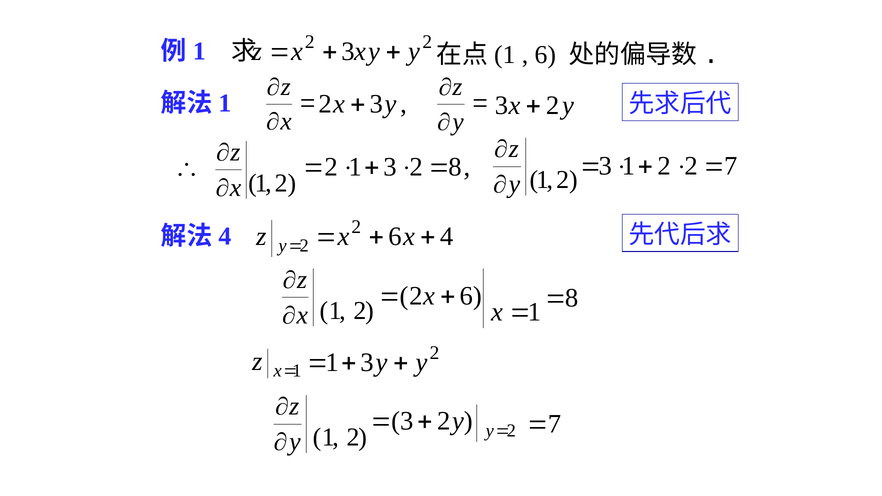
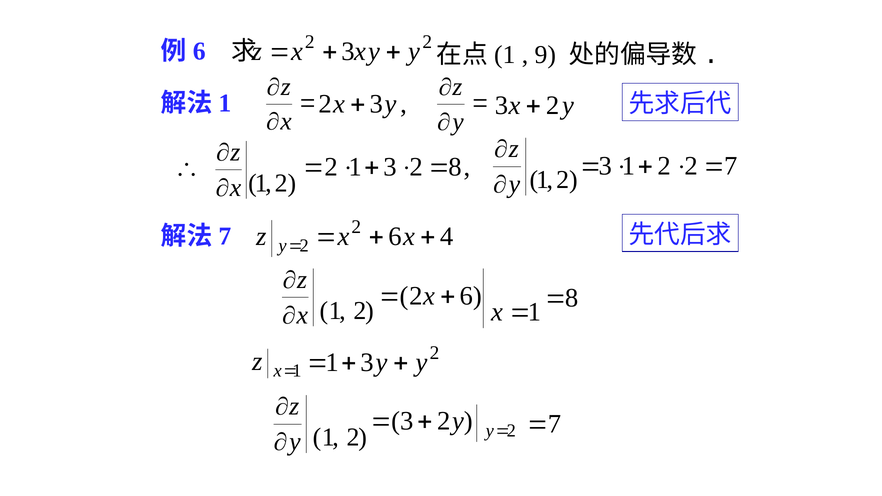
1: 1 -> 6 (199, 51)
6: 6 -> 9 (545, 55)
4: 4 -> 7 (225, 236)
